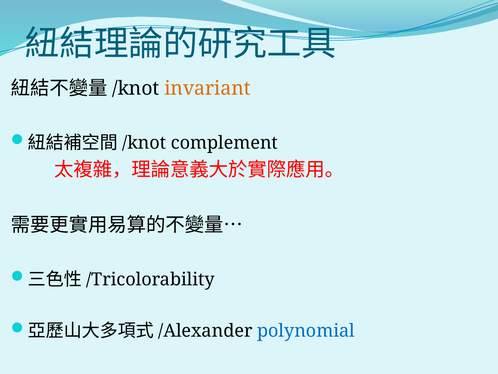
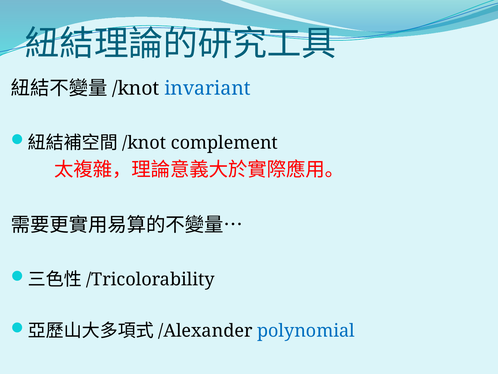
invariant colour: orange -> blue (208, 88)
